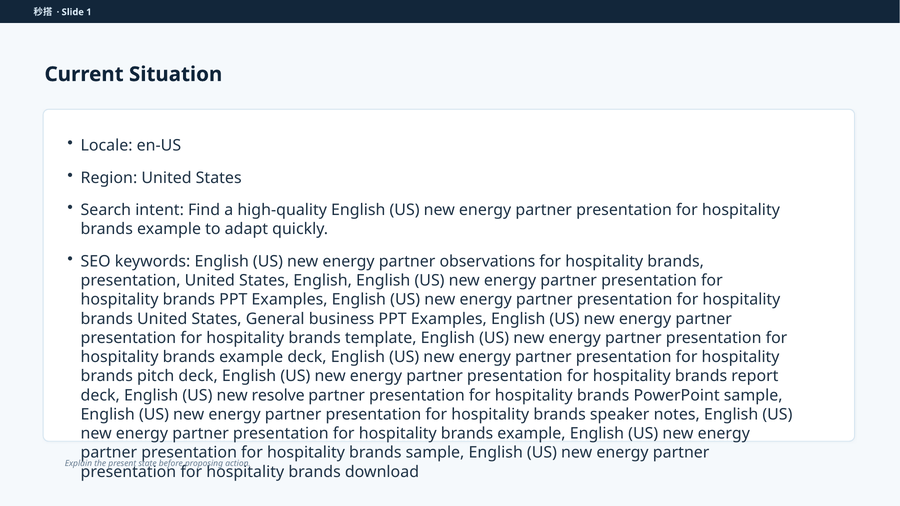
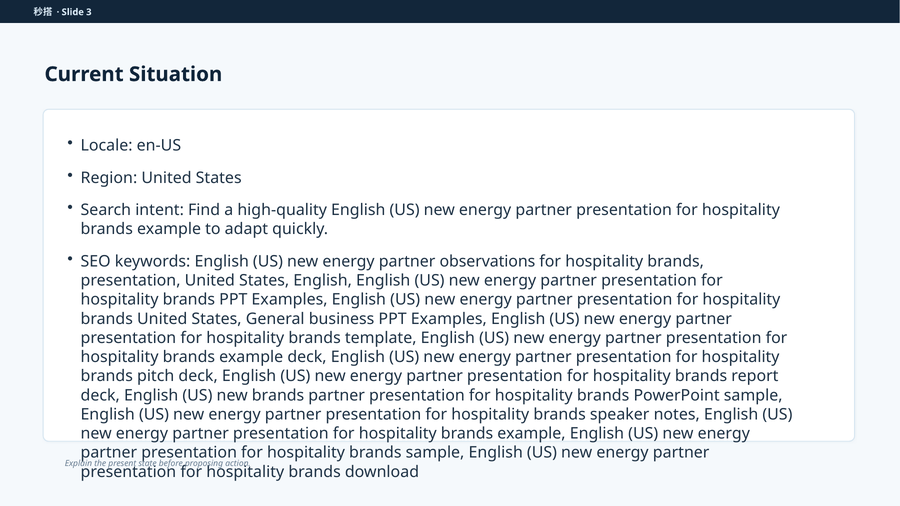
1: 1 -> 3 (89, 12)
new resolve: resolve -> brands (278, 396)
